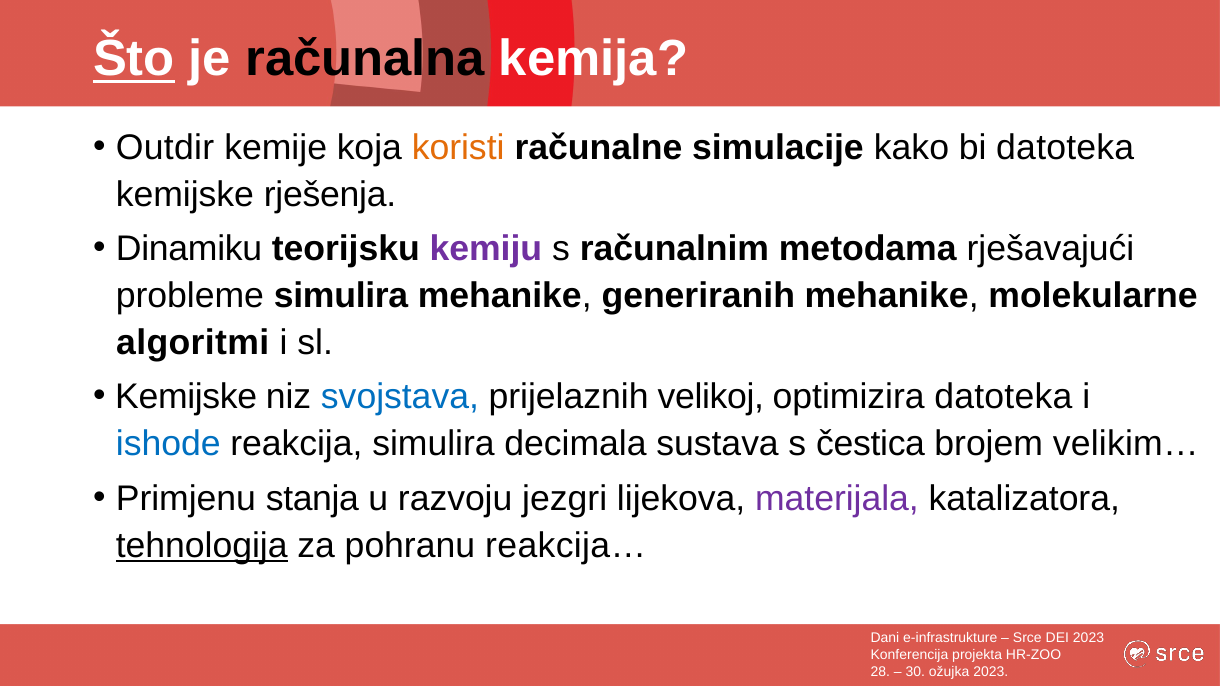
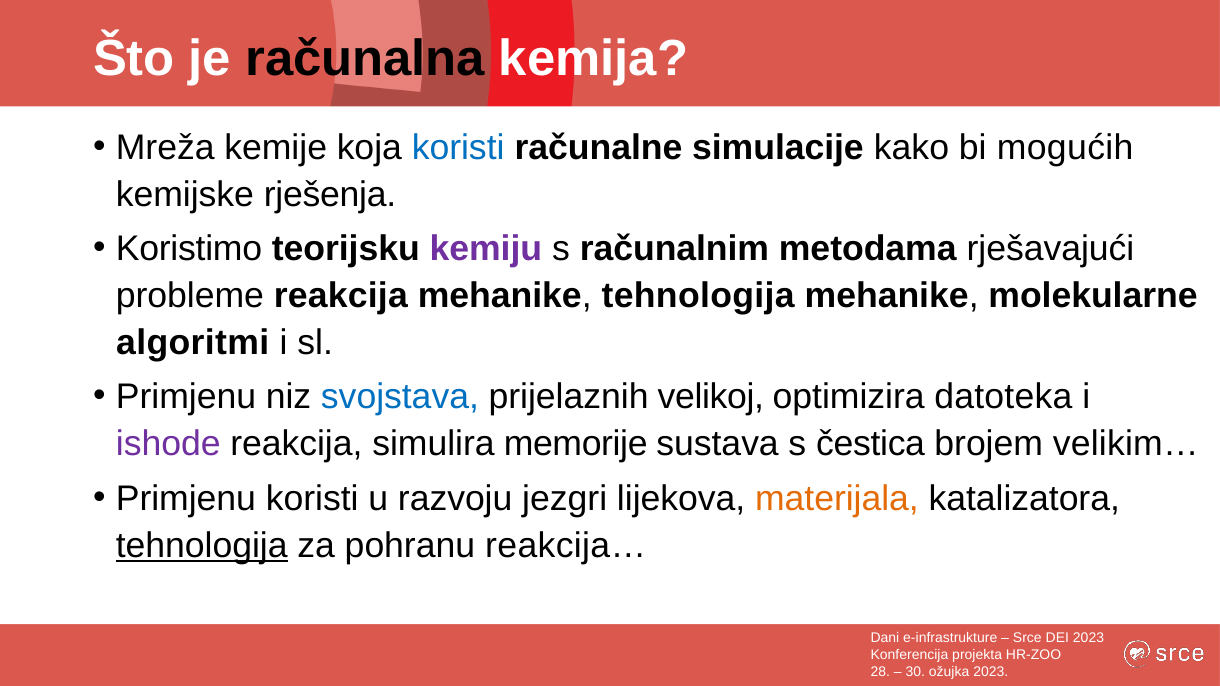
Što underline: present -> none (134, 59)
Outdir: Outdir -> Mreža (165, 148)
koristi colour: orange -> blue (458, 148)
bi datoteka: datoteka -> mogućih (1065, 148)
Dinamiku: Dinamiku -> Koristimo (189, 249)
probleme simulira: simulira -> reakcija (341, 296)
mehanike generiranih: generiranih -> tehnologija (698, 296)
Kemijske: Kemijske -> Primjenu (186, 397)
ishode colour: blue -> purple (168, 444)
decimala: decimala -> memorije (576, 444)
Primjenu stanja: stanja -> koristi (312, 499)
materijala colour: purple -> orange (837, 499)
